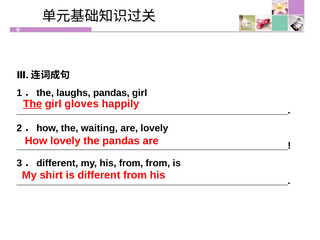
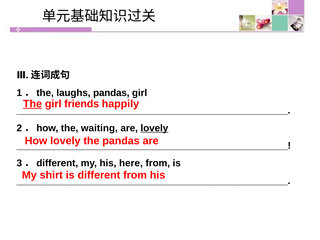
gloves: gloves -> friends (82, 104)
lovely underline: none -> present (154, 128)
his from: from -> here (131, 163)
